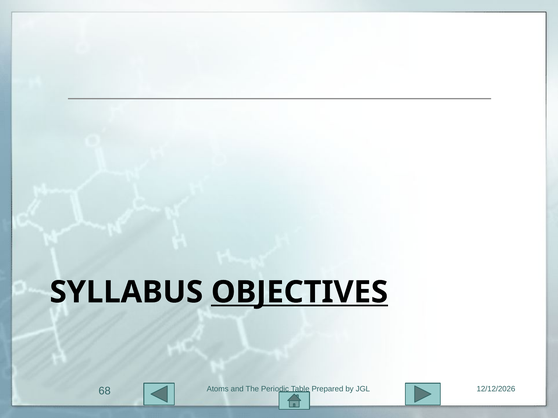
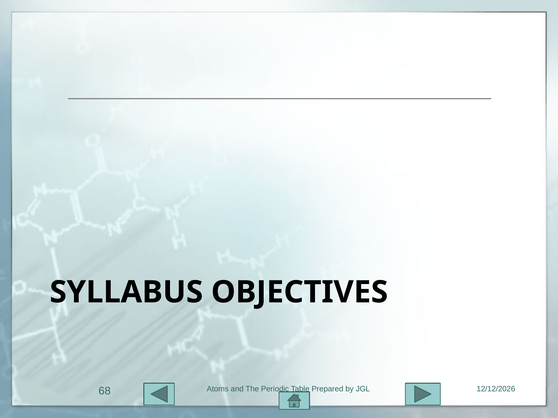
OBJECTIVES underline: present -> none (300, 292)
